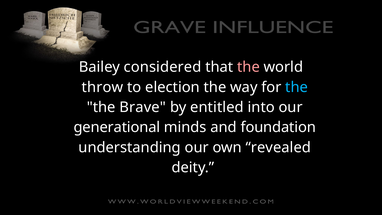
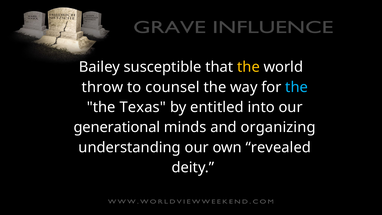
considered: considered -> susceptible (163, 67)
the colour: pink -> yellow (248, 67)
election: election -> counsel (172, 87)
Brave: Brave -> Texas (143, 107)
foundation: foundation -> organizing (278, 127)
